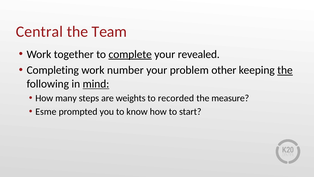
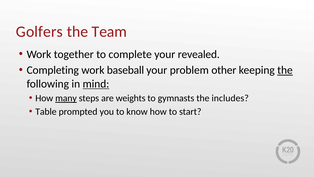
Central: Central -> Golfers (39, 32)
complete underline: present -> none (130, 54)
number: number -> baseball (125, 70)
many underline: none -> present (66, 98)
recorded: recorded -> gymnasts (176, 98)
measure: measure -> includes (230, 98)
Esme: Esme -> Table (46, 111)
